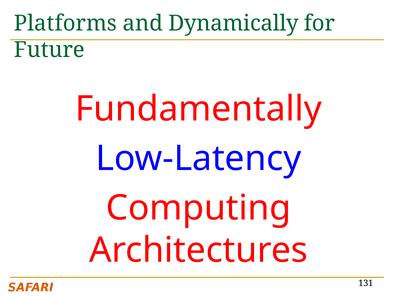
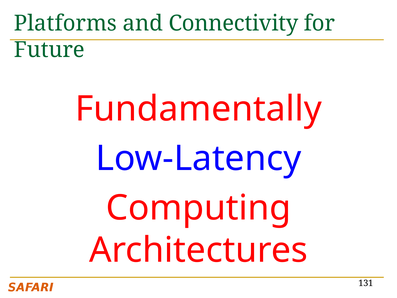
Dynamically: Dynamically -> Connectivity (233, 23)
